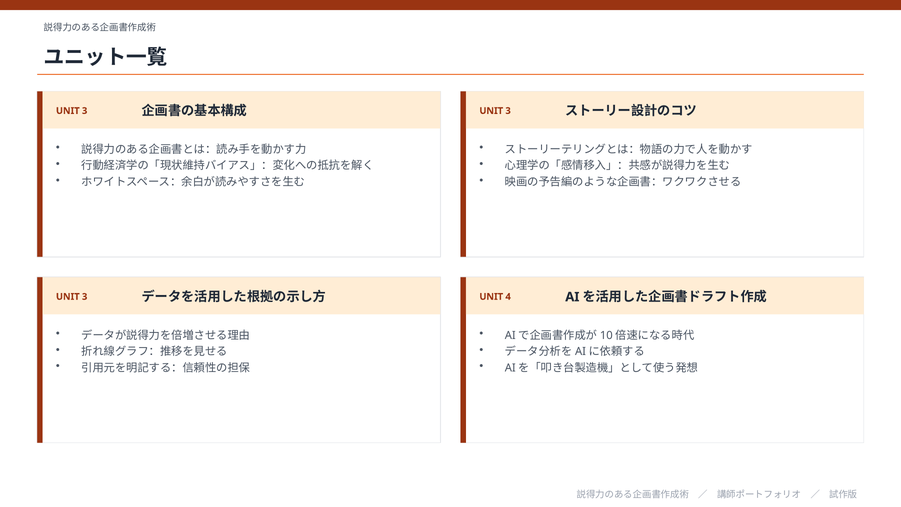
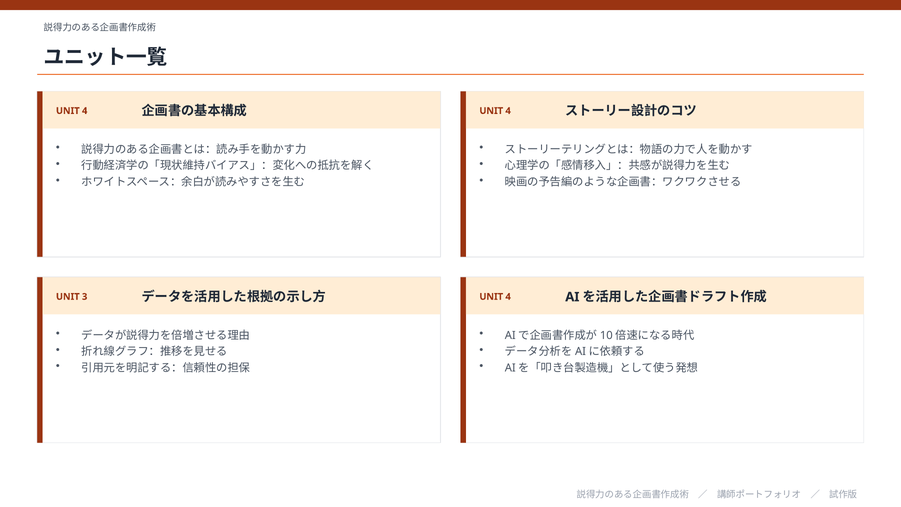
3: 3 -> 4 (85, 111)
3: 3 -> 4 (508, 111)
